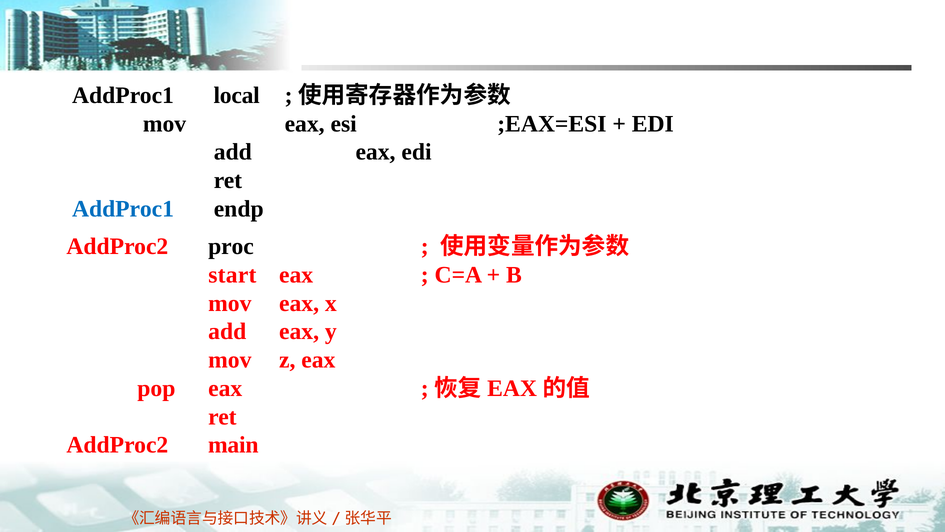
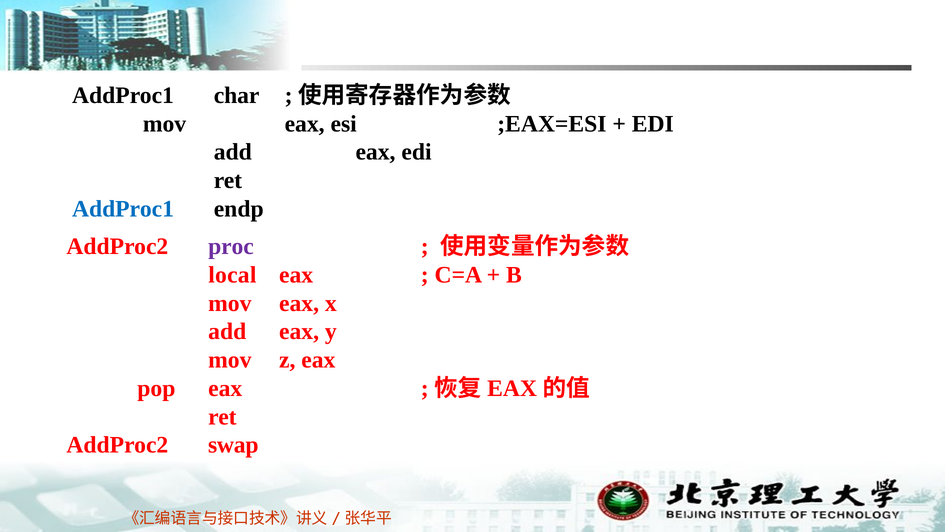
local: local -> char (237, 95)
proc colour: black -> purple (231, 246)
start: start -> local (232, 275)
main: main -> swap (233, 445)
